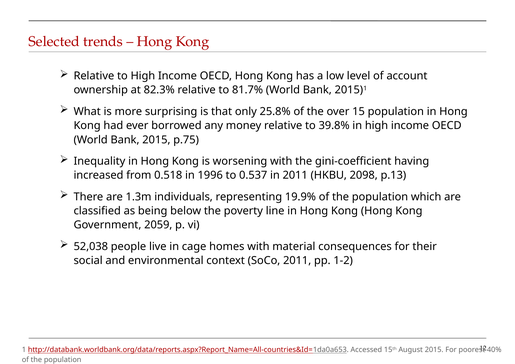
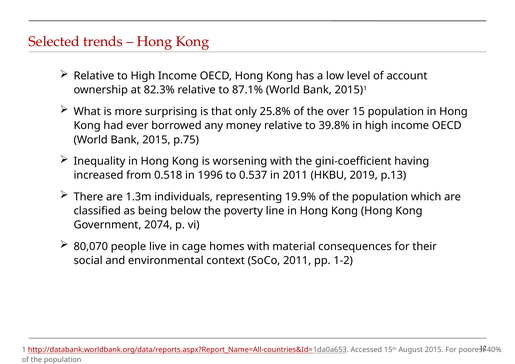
81.7%: 81.7% -> 87.1% (248, 90)
2098: 2098 -> 2019 (364, 175)
2059: 2059 -> 2074 (158, 225)
52,038: 52,038 -> 80,070 (91, 247)
